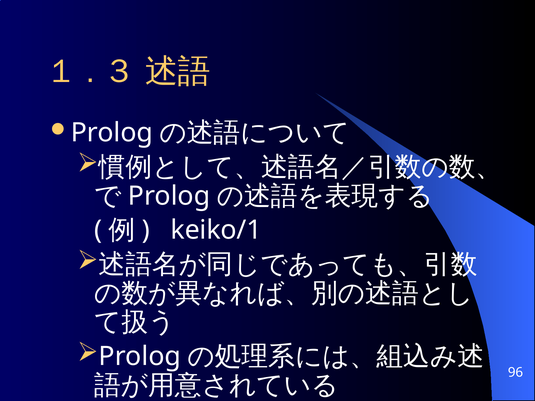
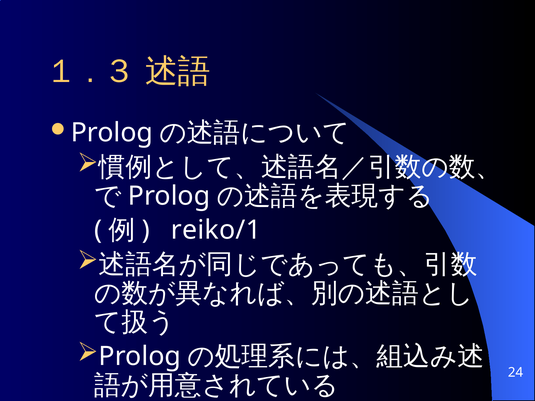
keiko/1: keiko/1 -> reiko/1 (216, 230)
96: 96 -> 24 (516, 373)
